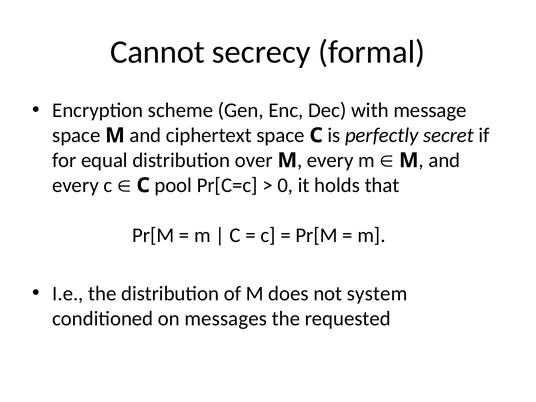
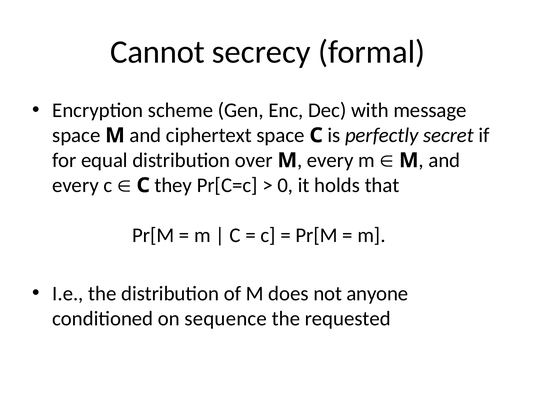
pool: pool -> they (173, 185)
system: system -> anyone (377, 294)
messages: messages -> sequence (226, 318)
